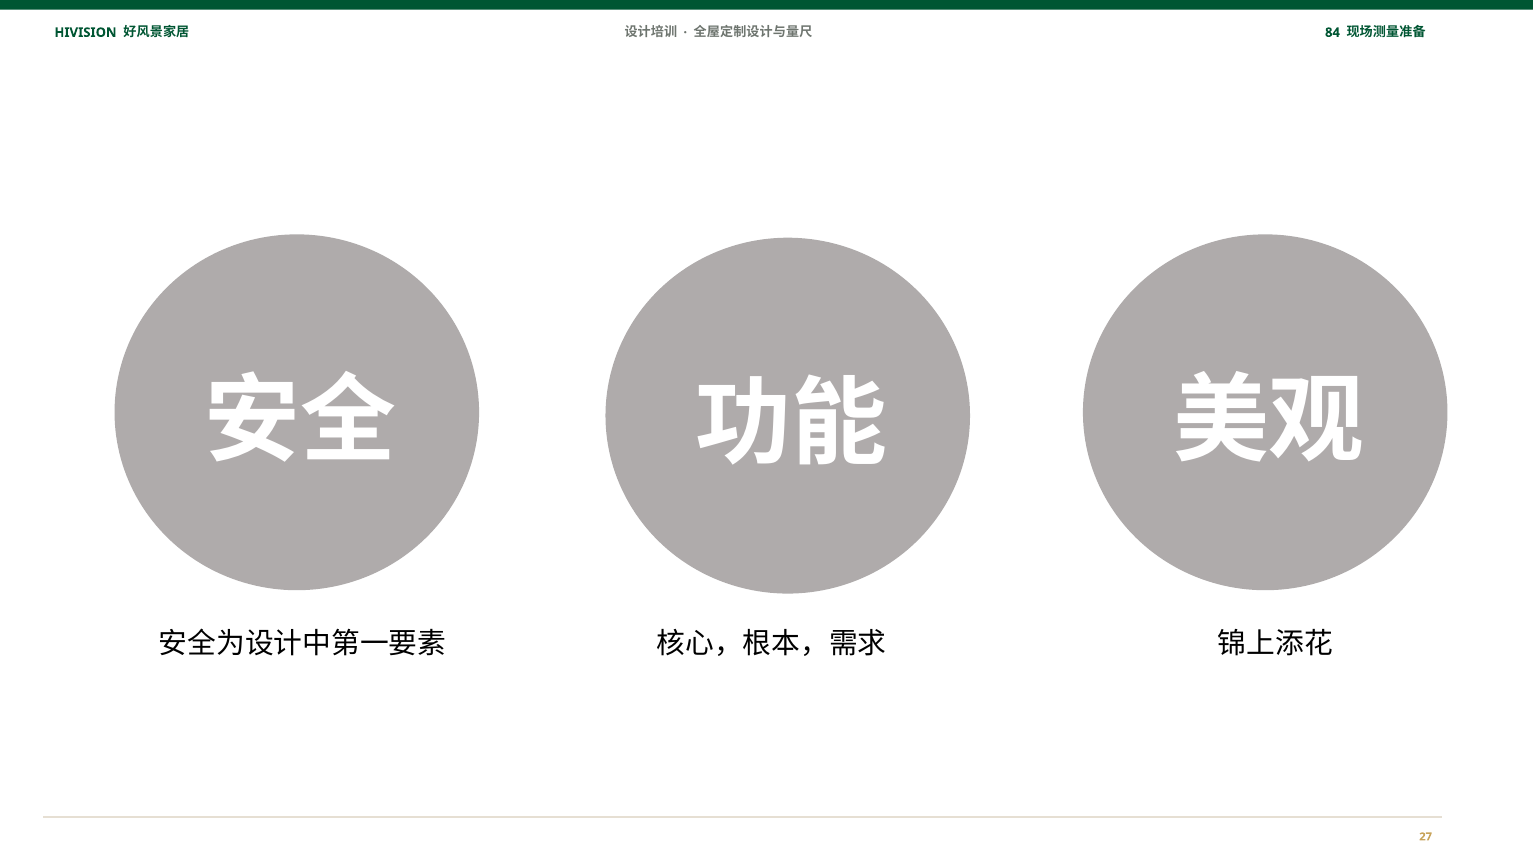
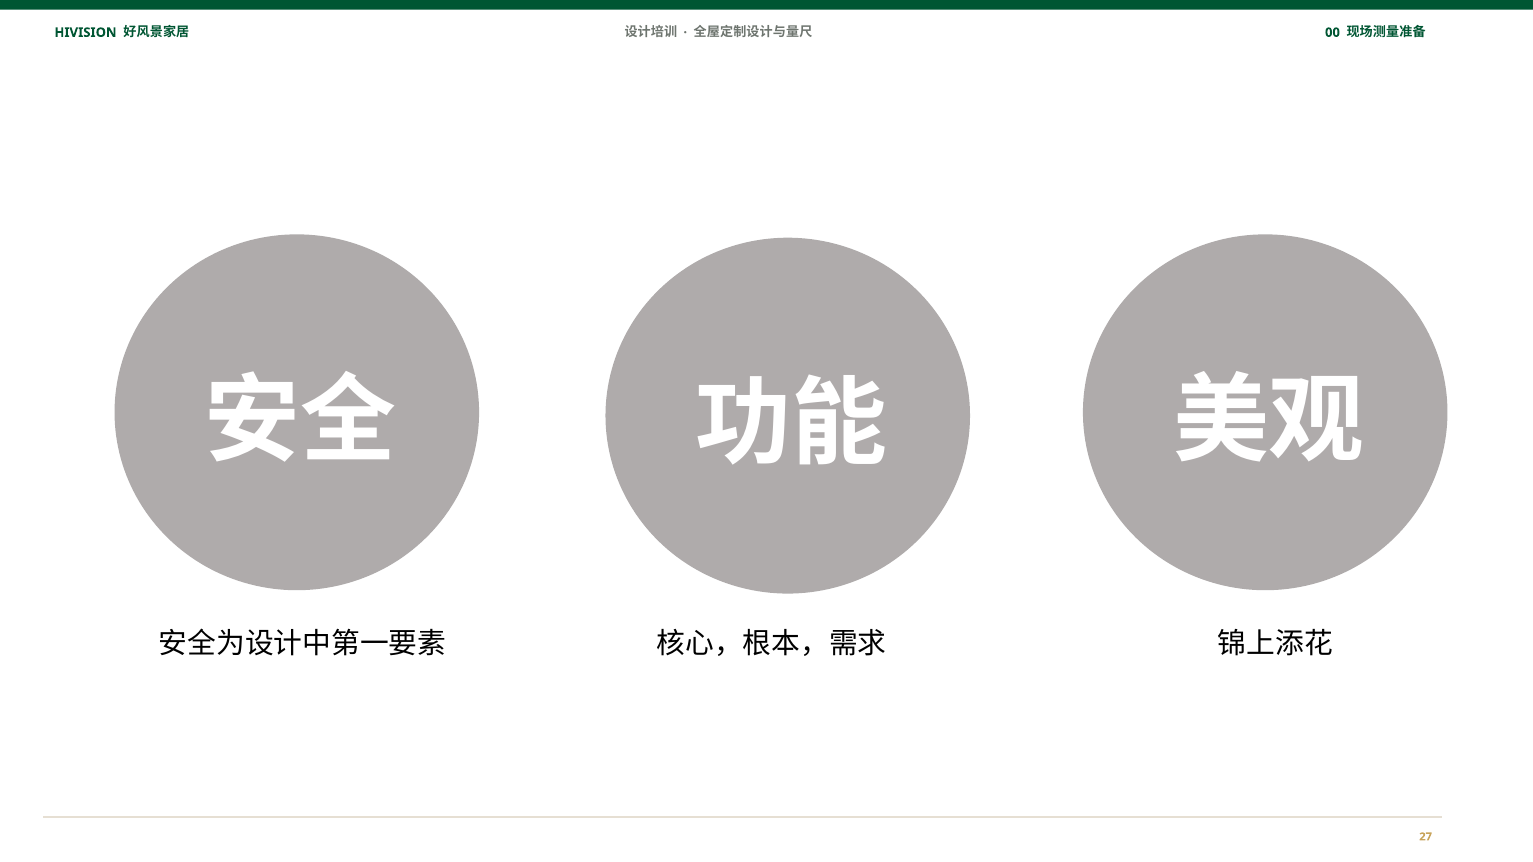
84: 84 -> 00 (1332, 33)
